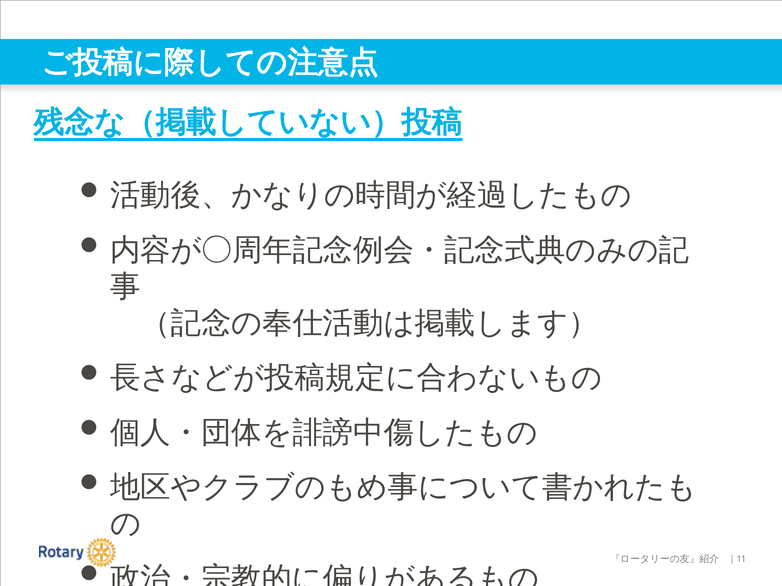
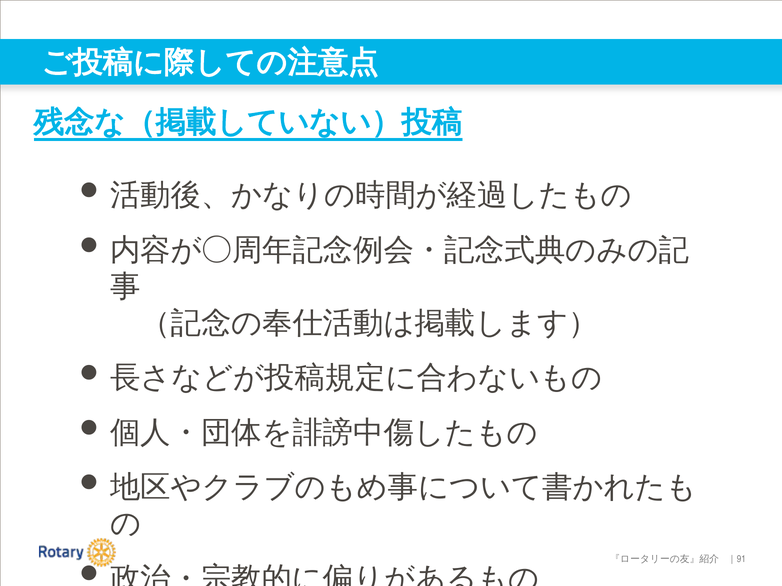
11: 11 -> 91 (741, 559)
